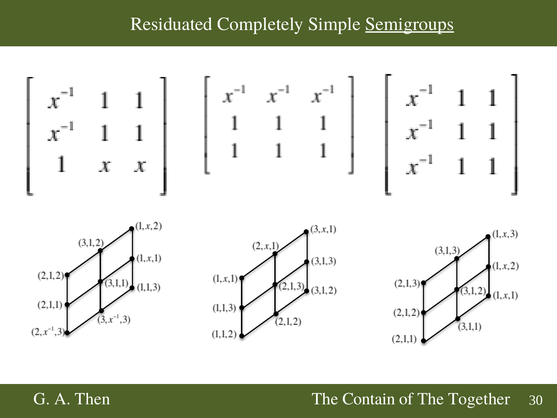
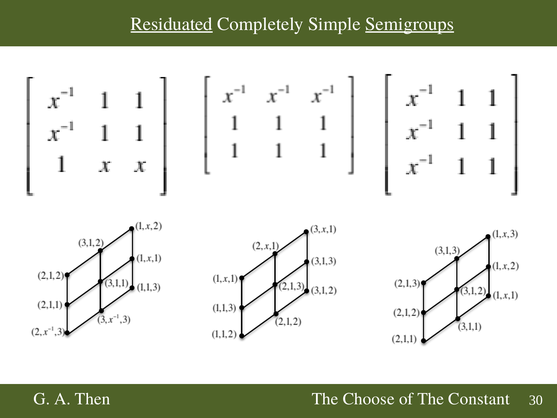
Residuated underline: none -> present (172, 24)
Contain: Contain -> Choose (369, 399)
Together: Together -> Constant (479, 399)
